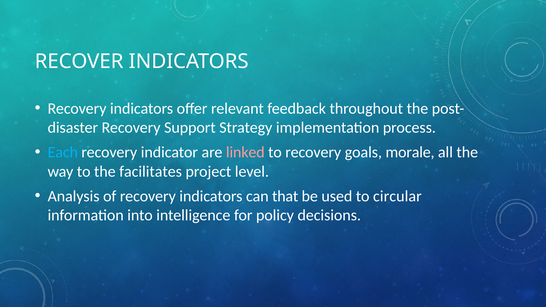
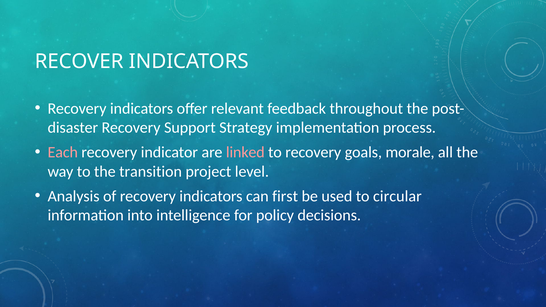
Each colour: light blue -> pink (63, 152)
facilitates: facilitates -> transition (151, 172)
that: that -> first (285, 196)
